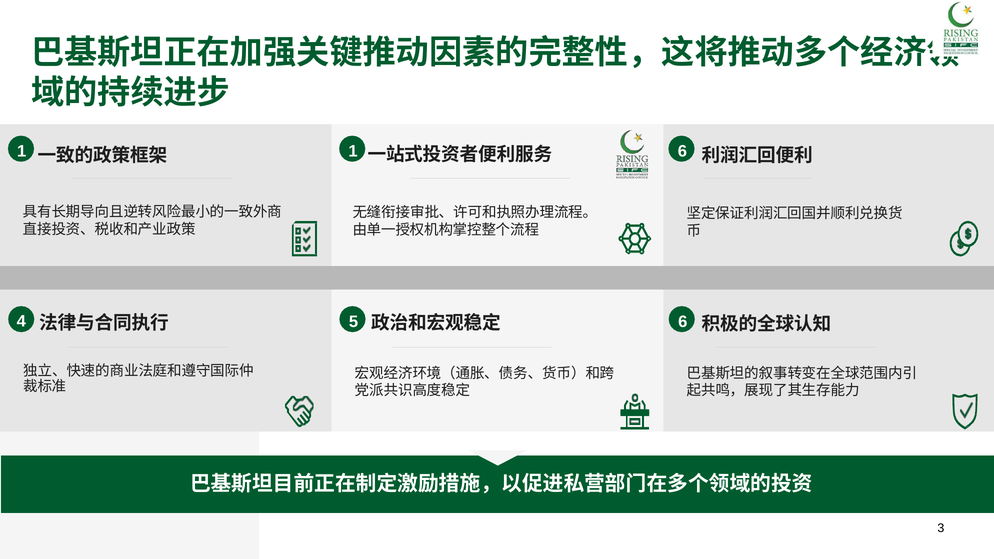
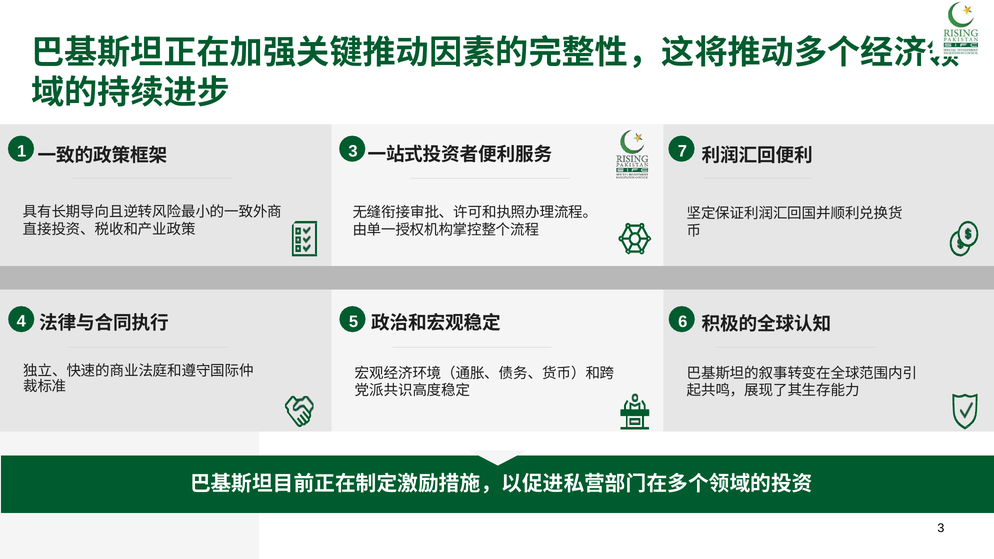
1 1: 1 -> 3 (353, 151)
6: 6 -> 7 (682, 151)
